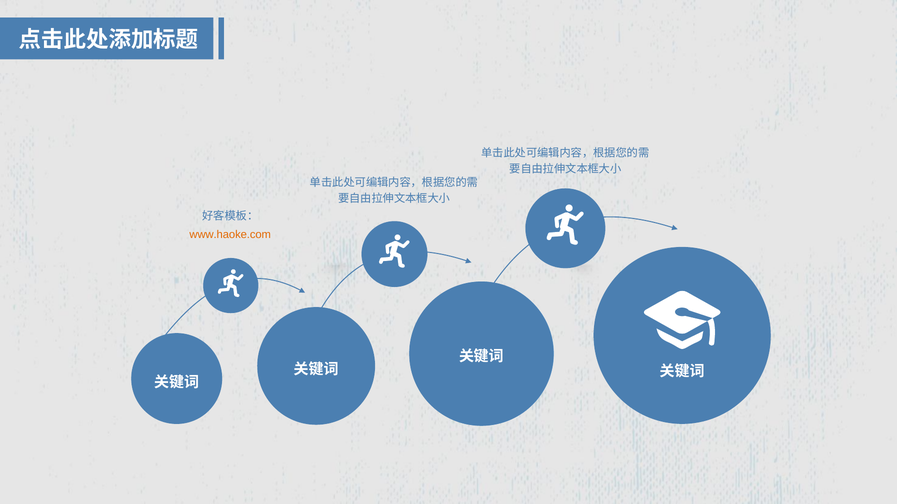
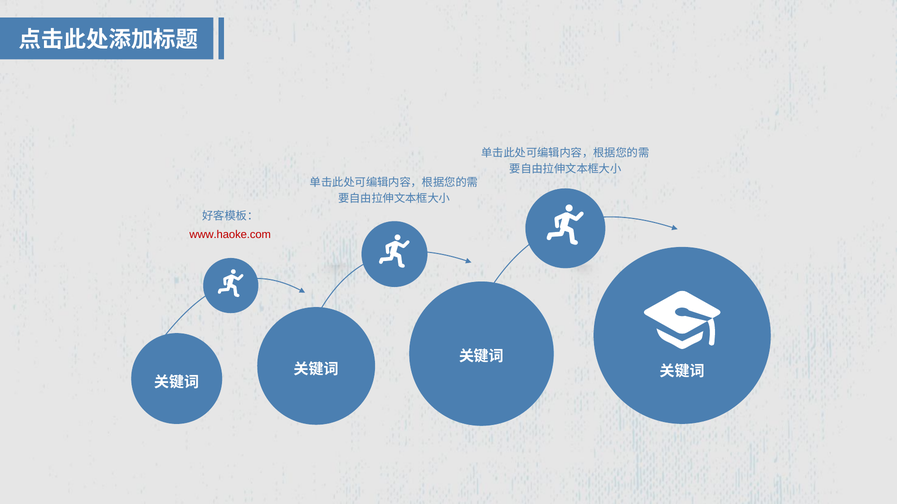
www.haoke.com colour: orange -> red (230, 235)
